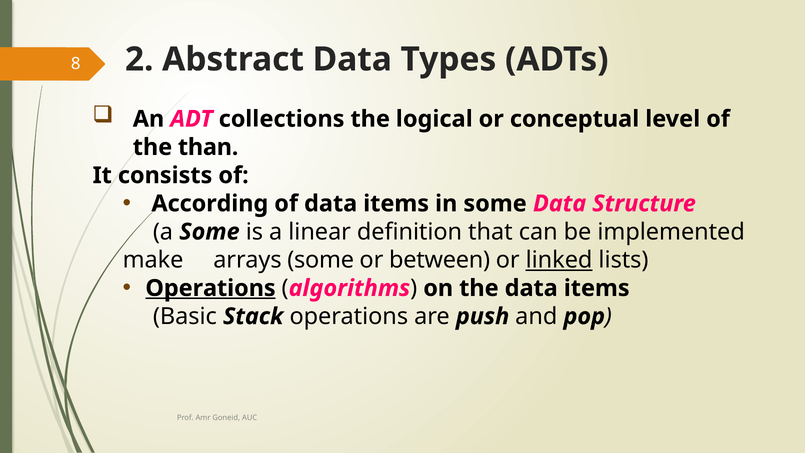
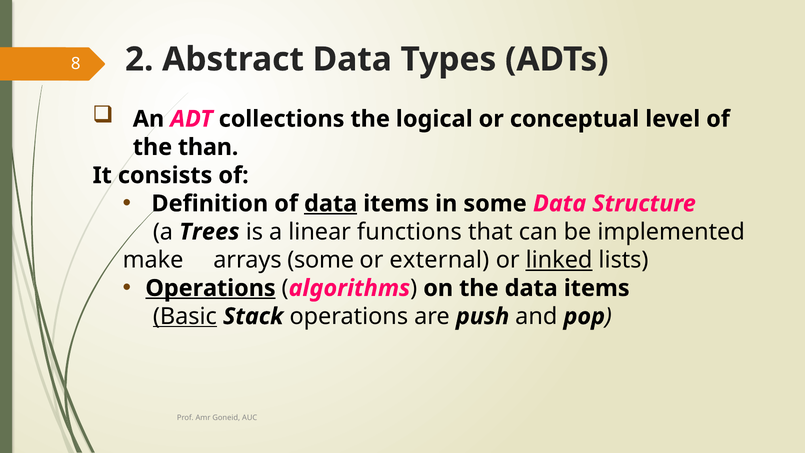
According: According -> Definition (210, 204)
data underline: none -> present (331, 204)
a Some: Some -> Trees (209, 232)
definition: definition -> functions (409, 232)
between: between -> external (439, 260)
Basic underline: none -> present (185, 316)
